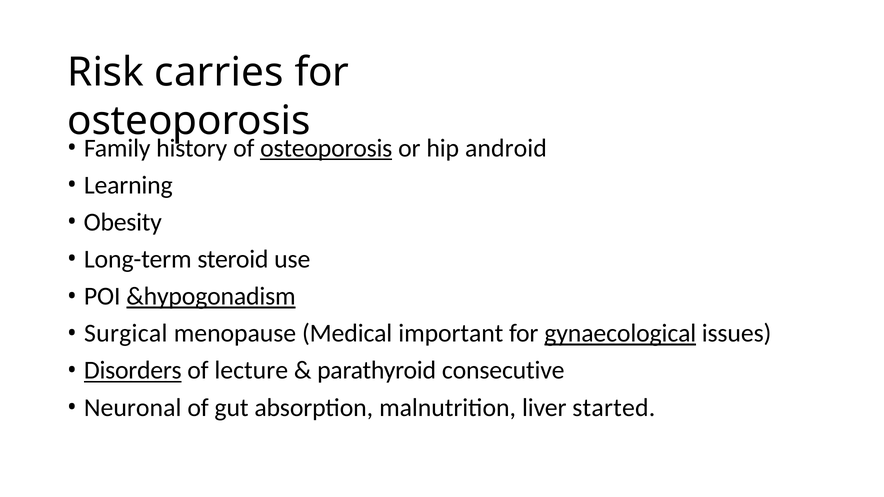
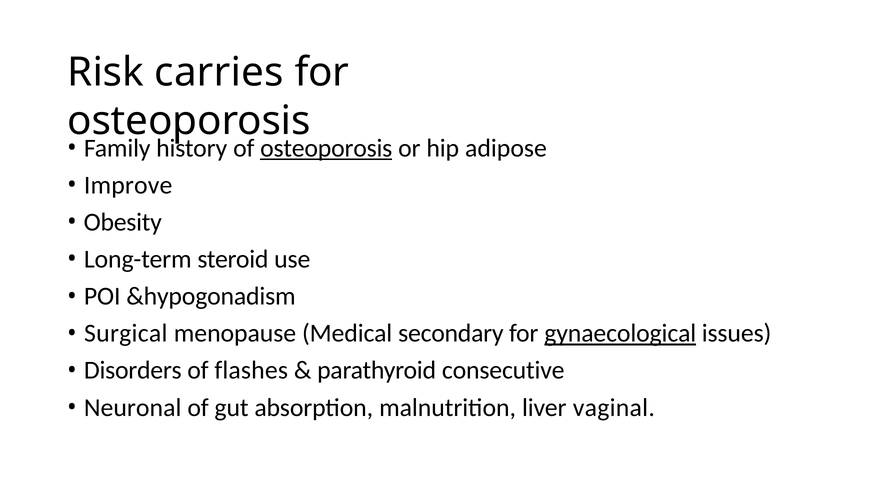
android: android -> adipose (506, 148)
Learning: Learning -> Improve (128, 185)
&hypogonadism underline: present -> none (211, 297)
important: important -> secondary (451, 334)
Disorders underline: present -> none (133, 371)
lecture: lecture -> flashes (251, 371)
started: started -> vaginal (614, 408)
